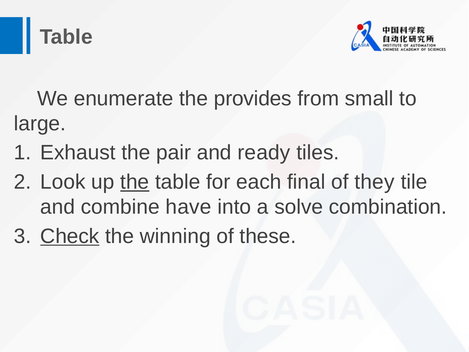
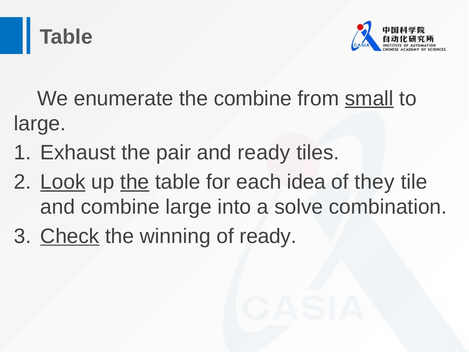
the provides: provides -> combine (253, 98)
small underline: none -> present (369, 98)
Look underline: none -> present (63, 182)
final: final -> idea (306, 182)
combine have: have -> large (189, 207)
of these: these -> ready (268, 236)
